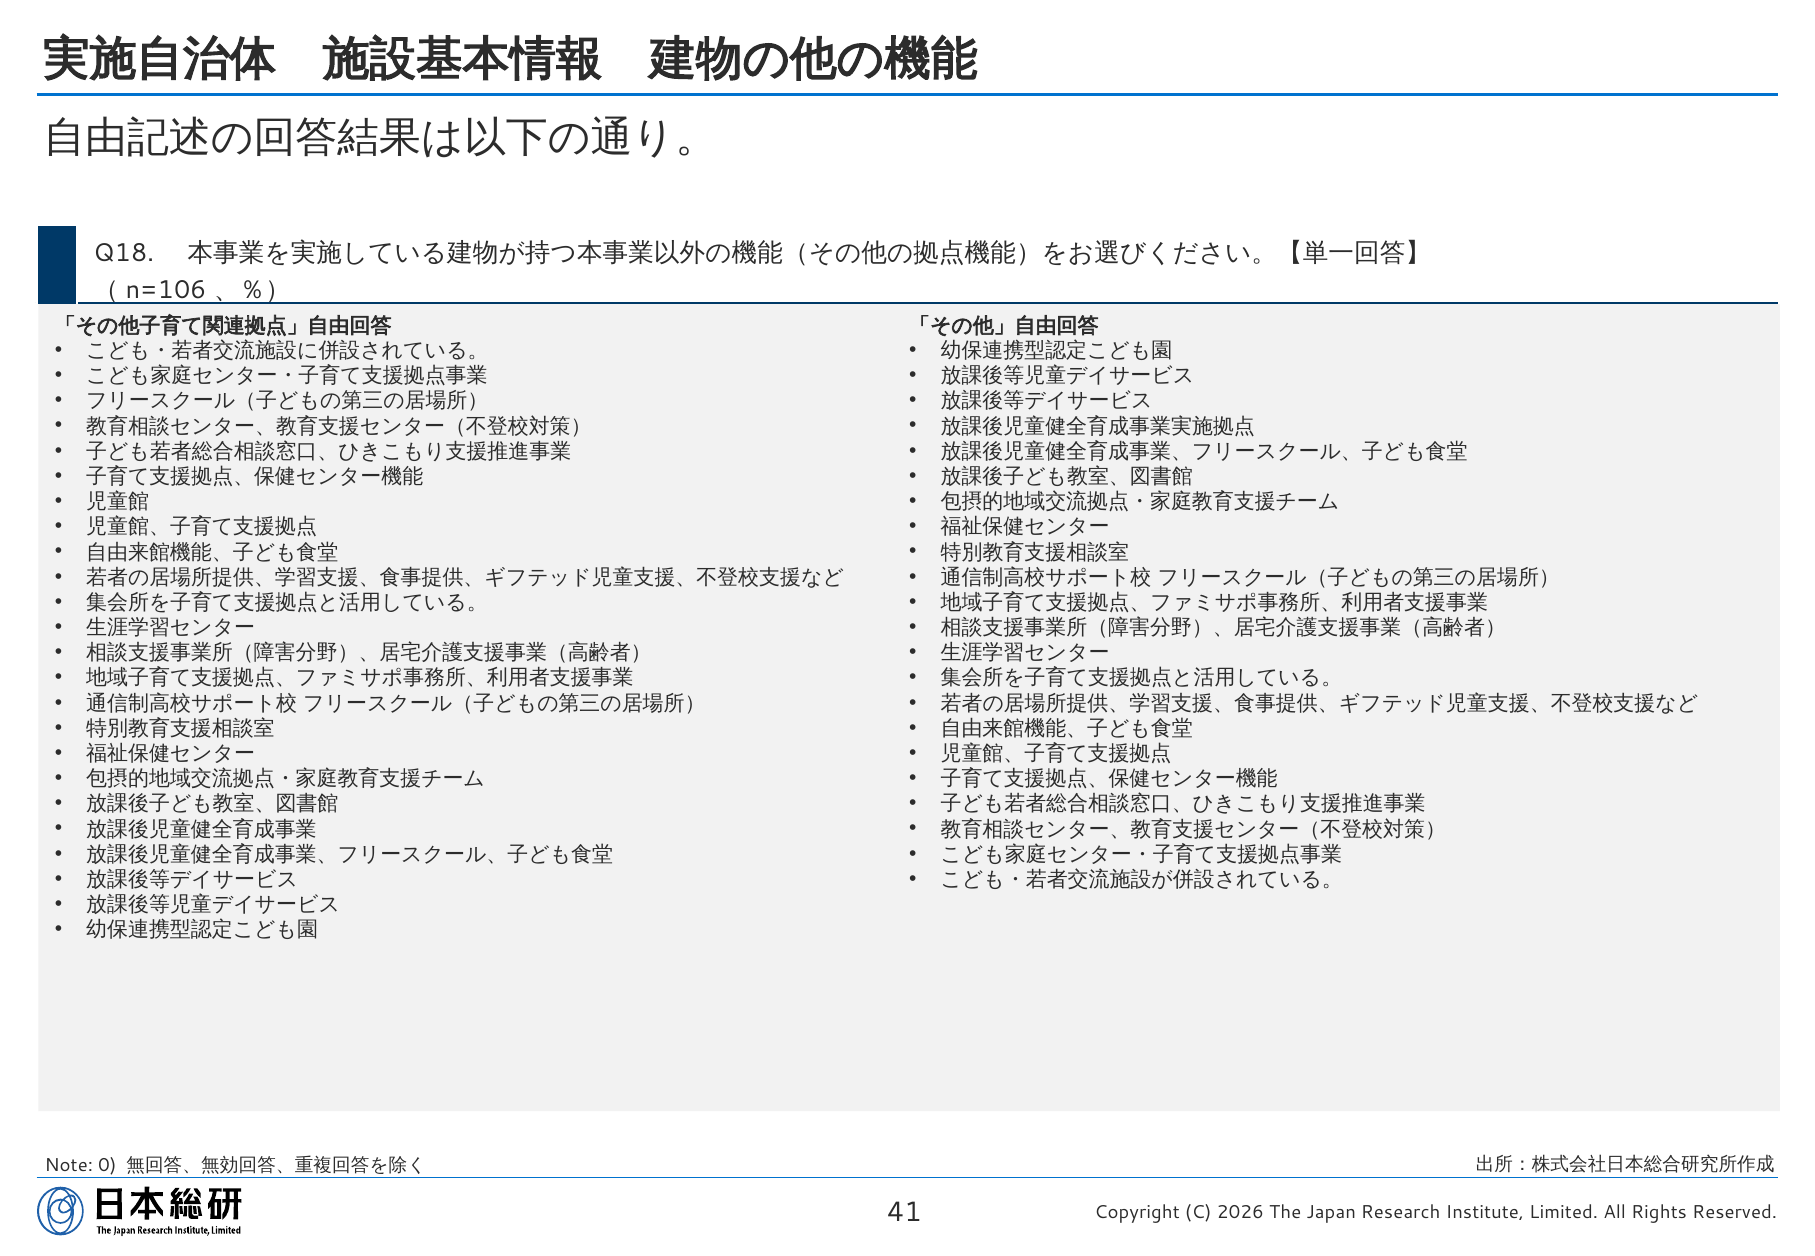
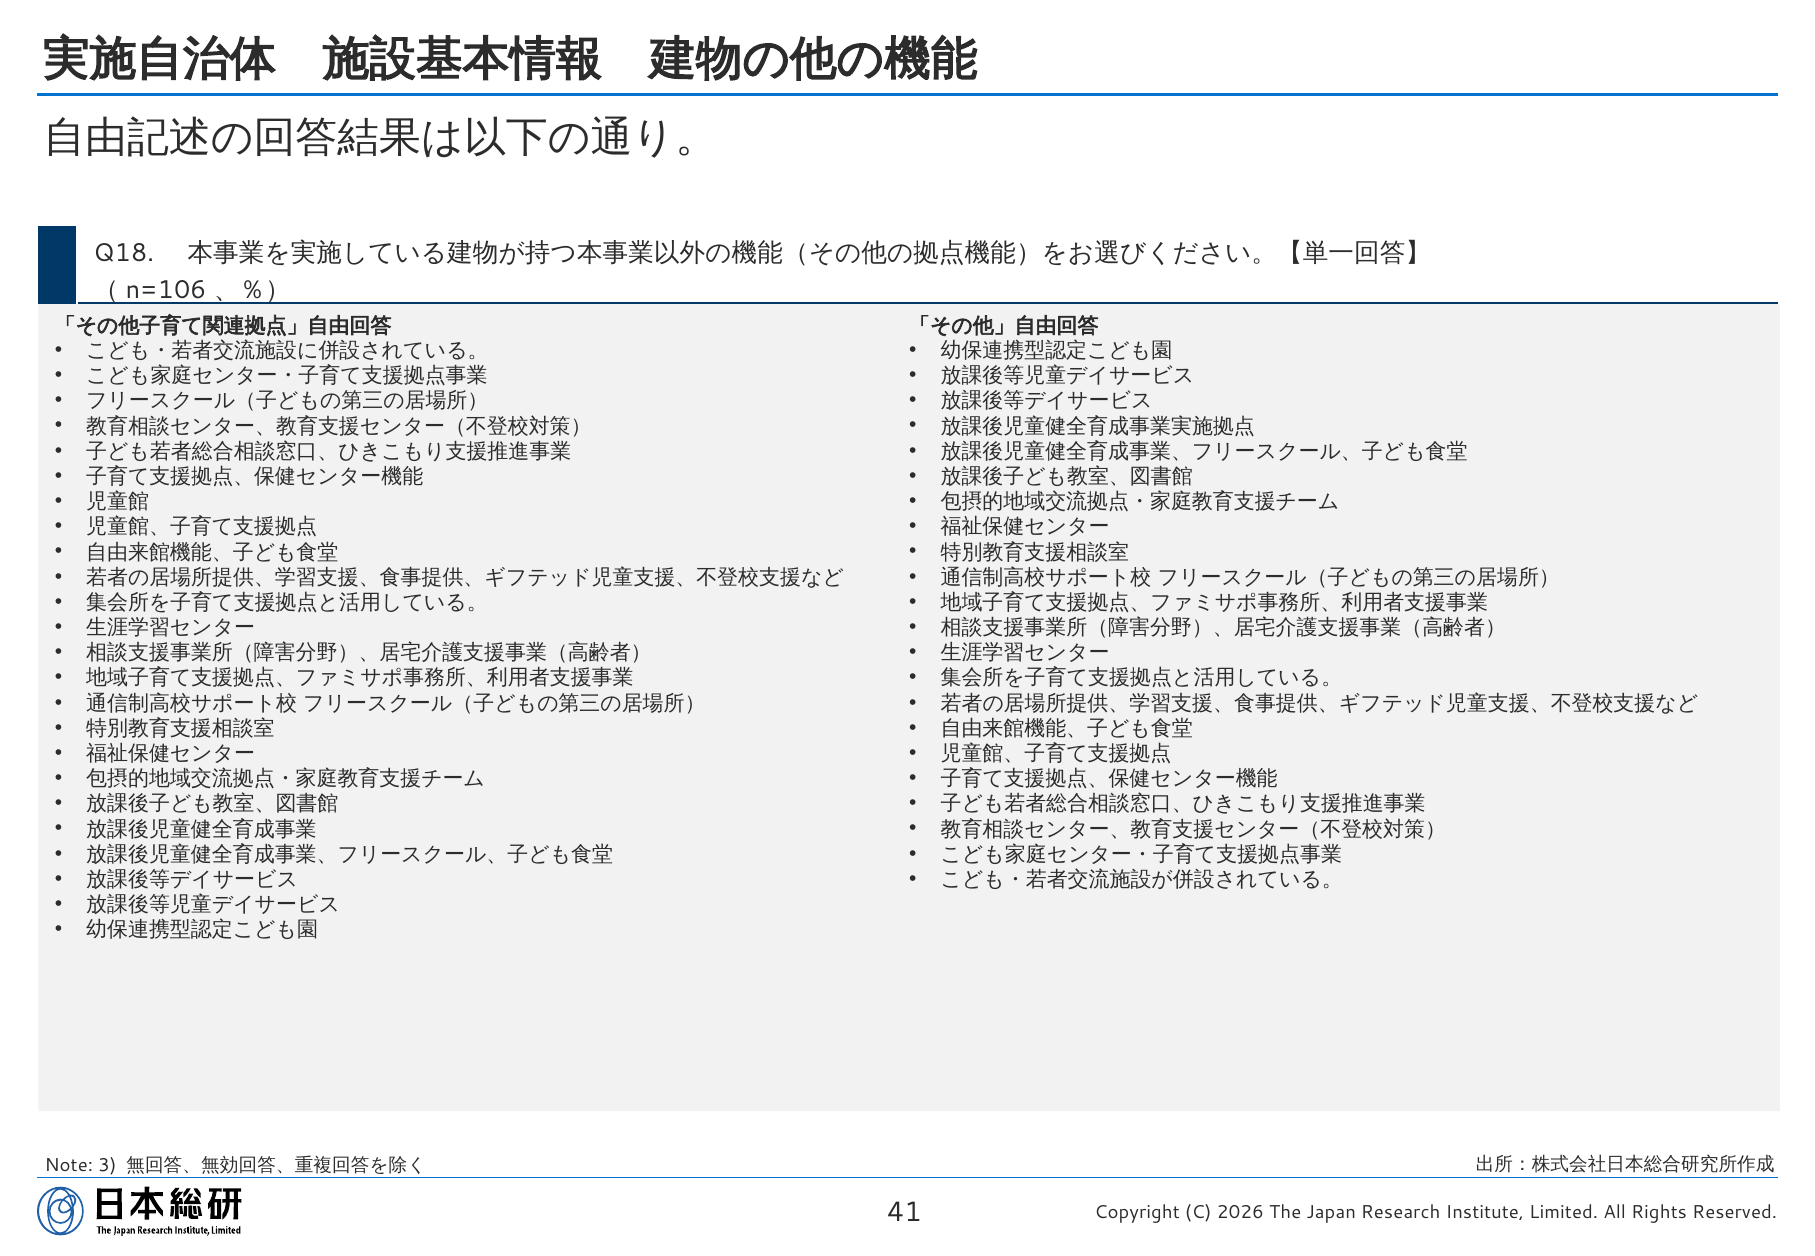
0: 0 -> 3 (107, 1166)
